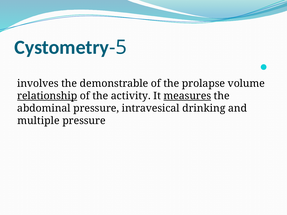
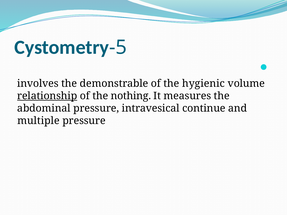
prolapse: prolapse -> hygienic (203, 84)
activity: activity -> nothing (131, 96)
measures underline: present -> none (187, 96)
drinking: drinking -> continue (204, 108)
